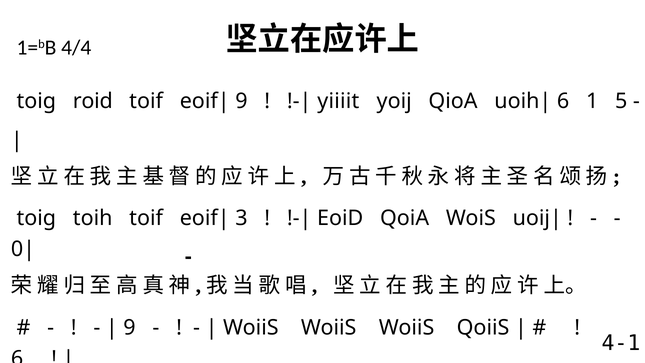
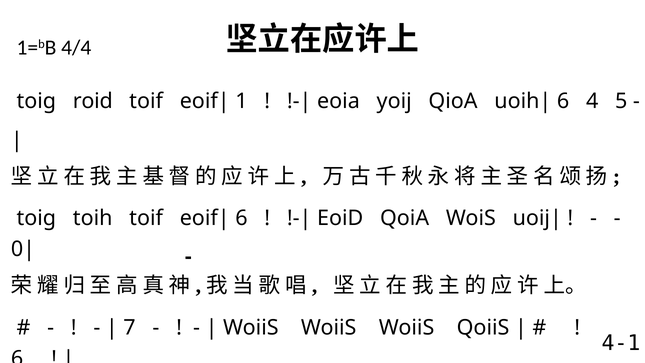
9: 9 -> 1 (241, 101)
yiiiit: yiiiit -> eoia (338, 101)
1: 1 -> 4 (592, 101)
3: 3 -> 6 (241, 218)
9: 9 -> 7 (130, 327)
